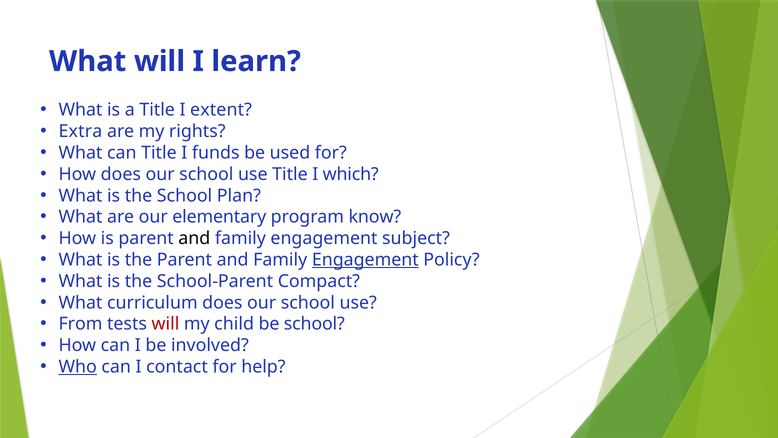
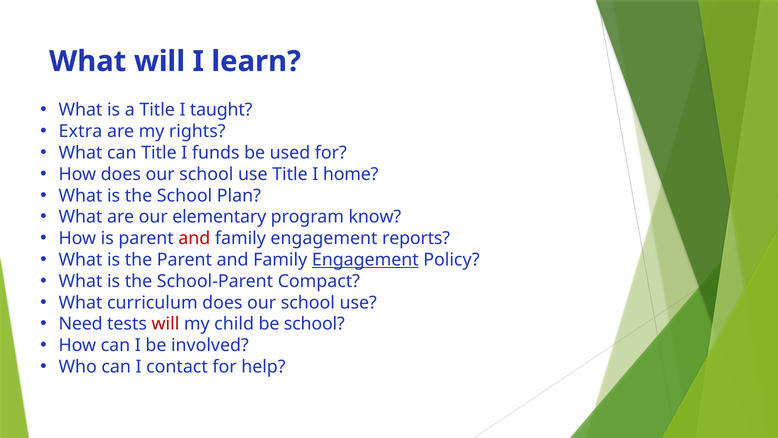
extent: extent -> taught (221, 110)
which: which -> home (351, 174)
and colour: black -> red (194, 238)
subject: subject -> reports (416, 238)
From: From -> Need (81, 324)
Who underline: present -> none (78, 367)
